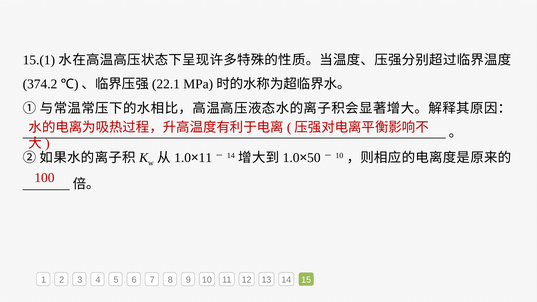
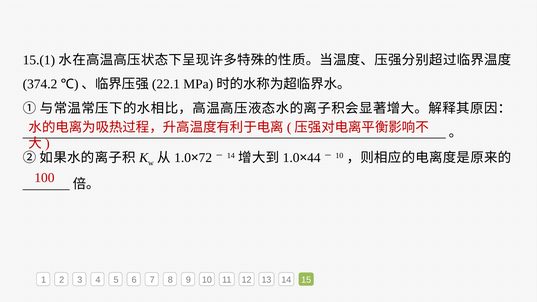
11: 11 -> 72 (205, 158)
50: 50 -> 44 (314, 158)
